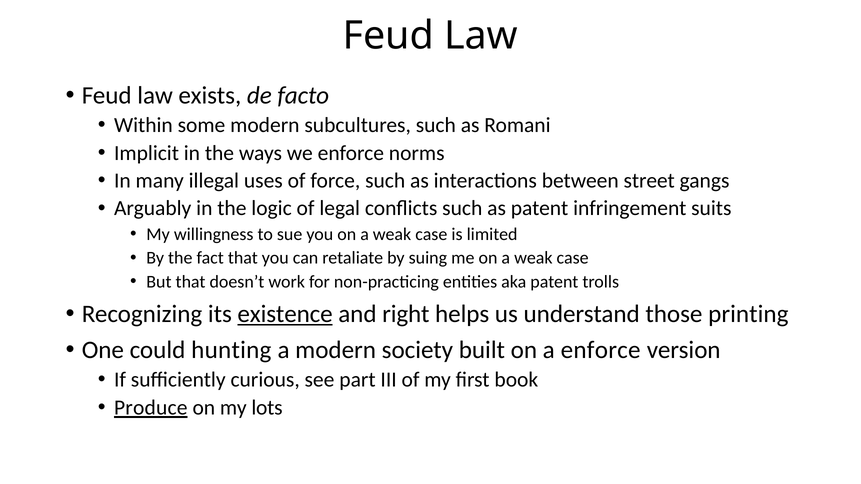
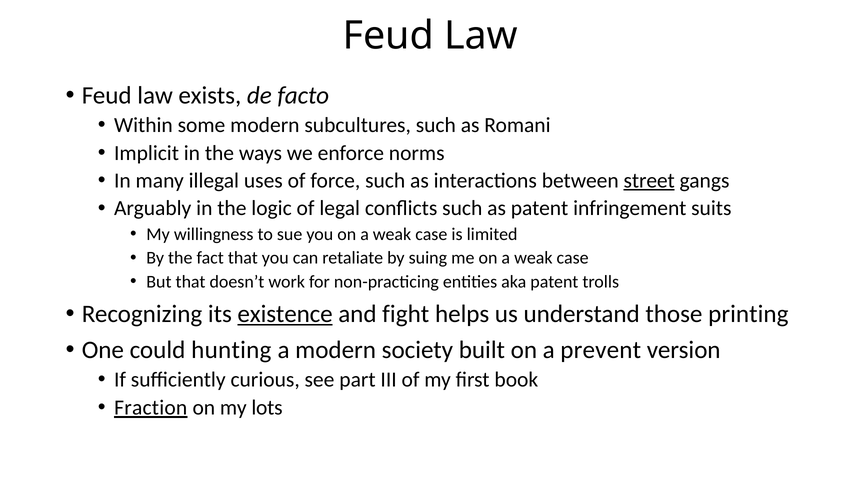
street underline: none -> present (649, 181)
right: right -> fight (406, 314)
a enforce: enforce -> prevent (601, 350)
Produce: Produce -> Fraction (151, 408)
